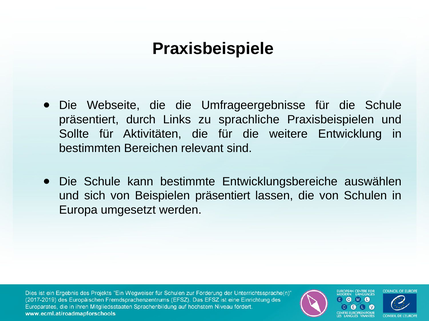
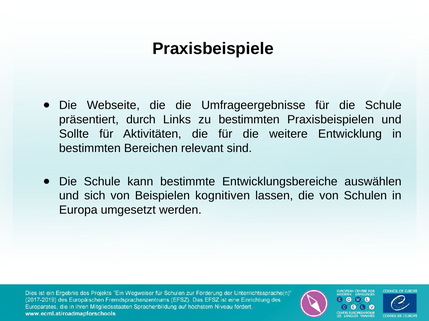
zu sprachliche: sprachliche -> bestimmten (249, 120)
Beispielen präsentiert: präsentiert -> kognitiven (223, 196)
